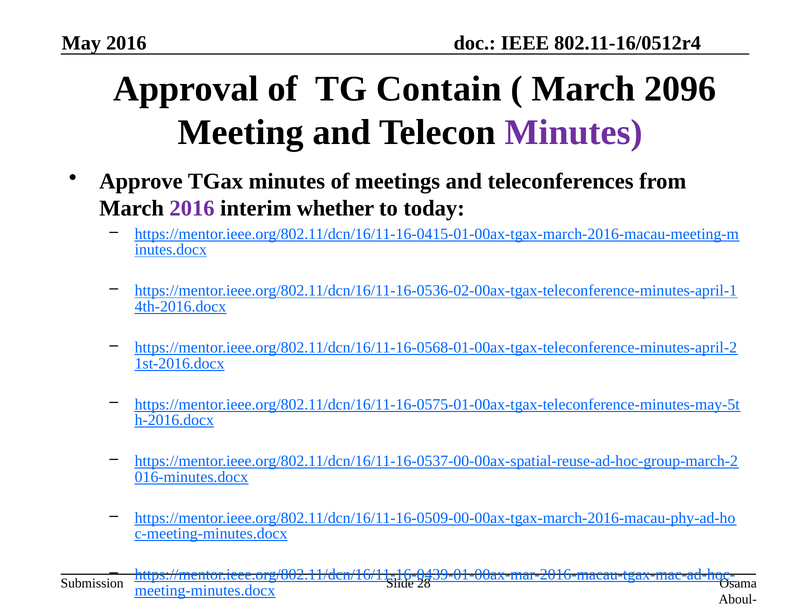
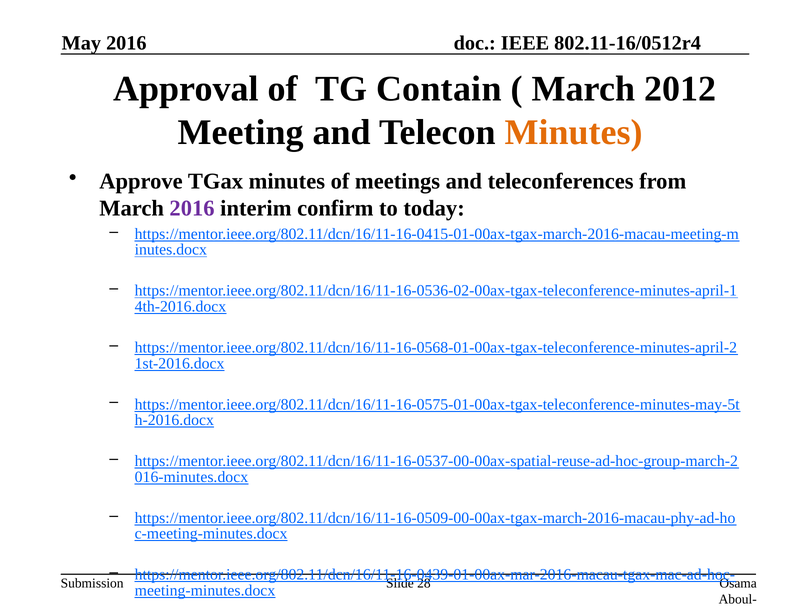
2096: 2096 -> 2012 (680, 89)
Minutes colour: purple -> orange (574, 132)
whether: whether -> confirm (335, 208)
